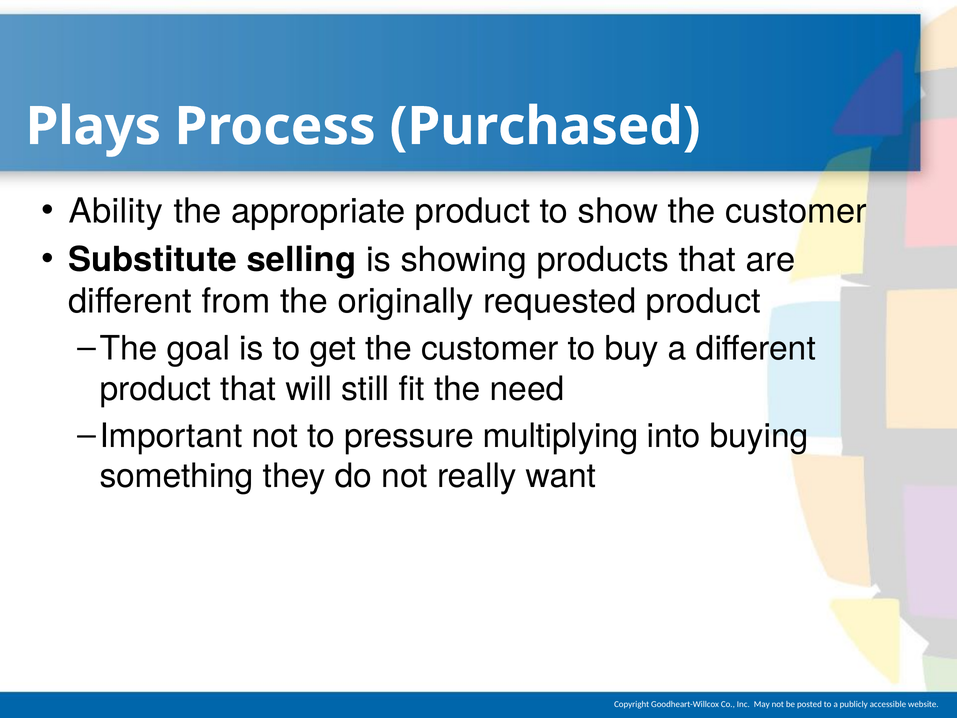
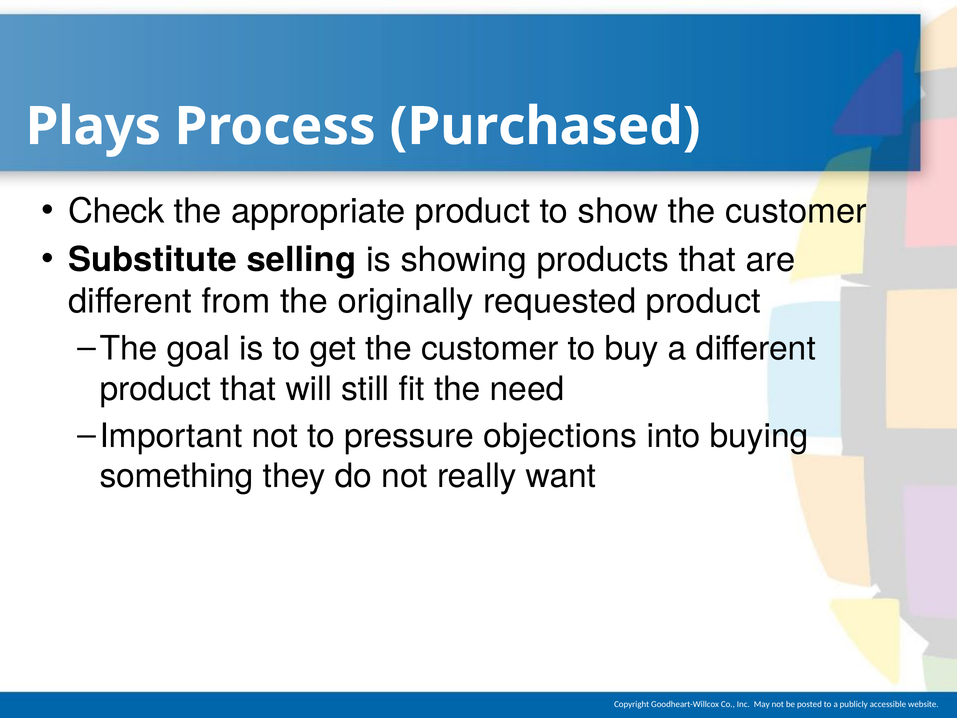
Ability: Ability -> Check (116, 211)
multiplying: multiplying -> objections (560, 436)
